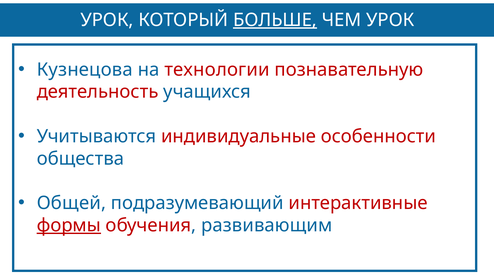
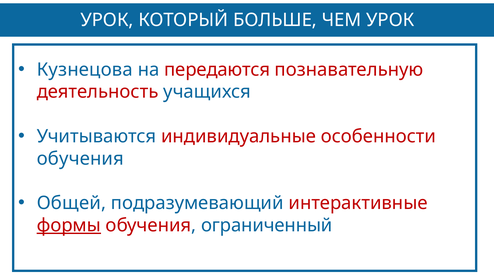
БОЛЬШЕ underline: present -> none (275, 20)
технологии: технологии -> передаются (217, 70)
общества: общества -> обучения (80, 159)
развивающим: развивающим -> ограниченный (267, 225)
